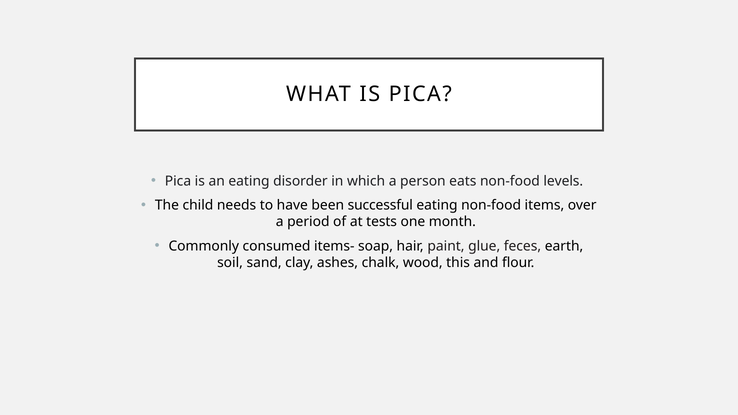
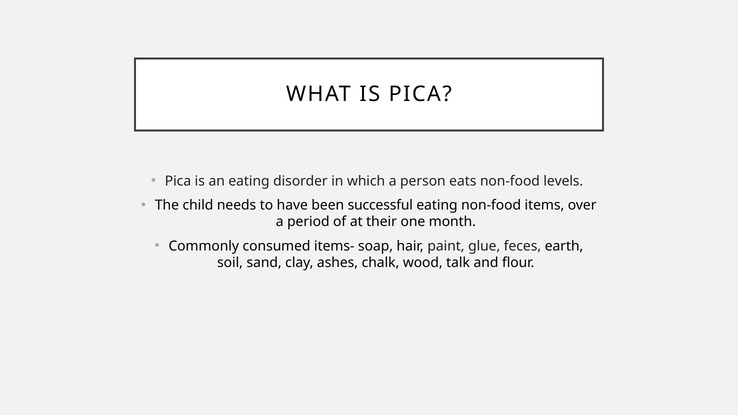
tests: tests -> their (382, 222)
this: this -> talk (458, 263)
